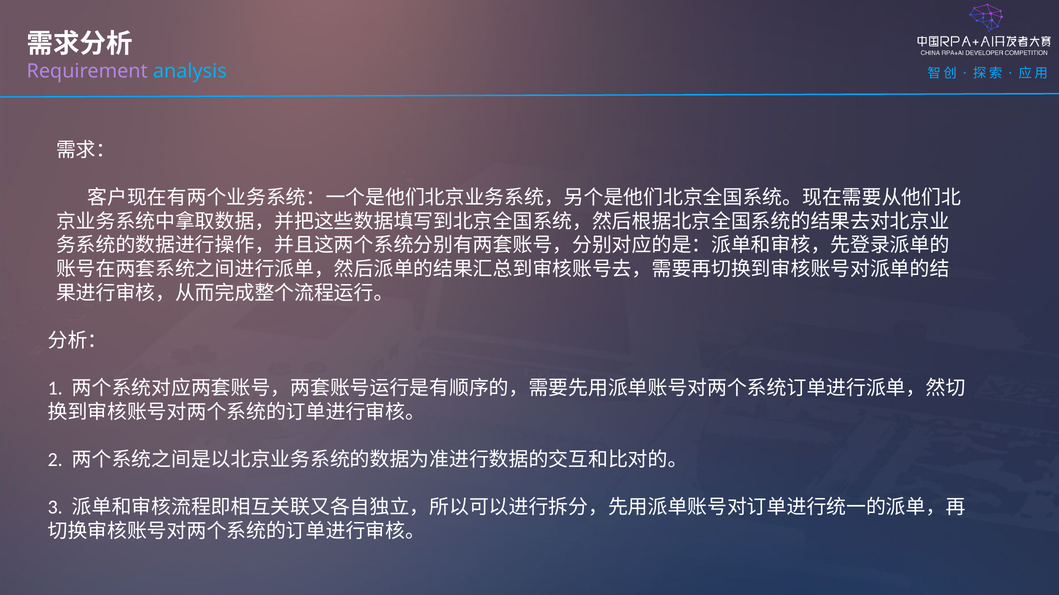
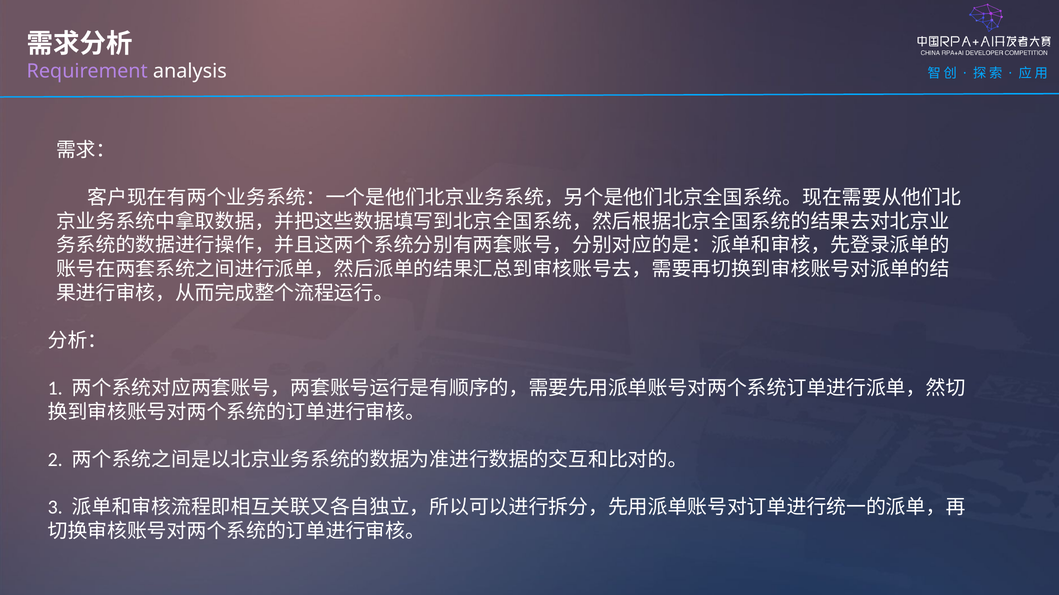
analysis colour: light blue -> white (190, 71)
